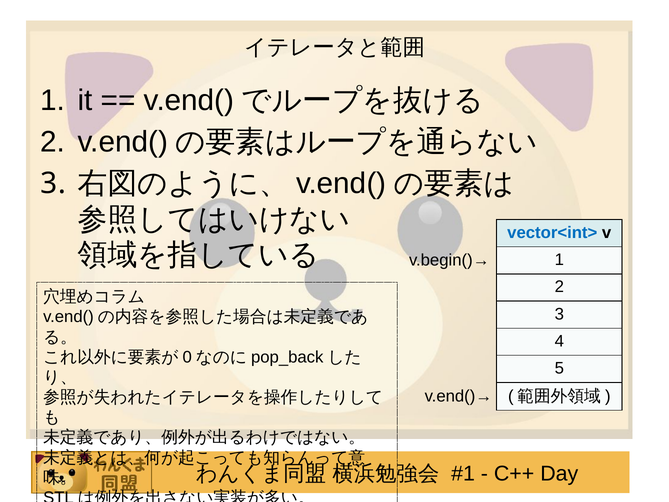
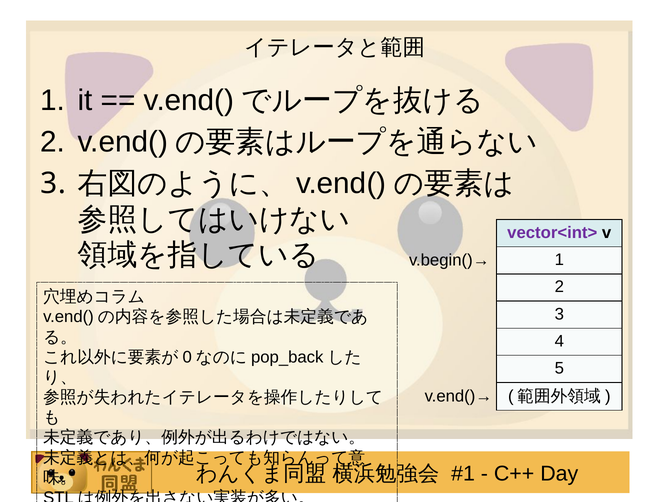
vector<int> colour: blue -> purple (552, 233)
